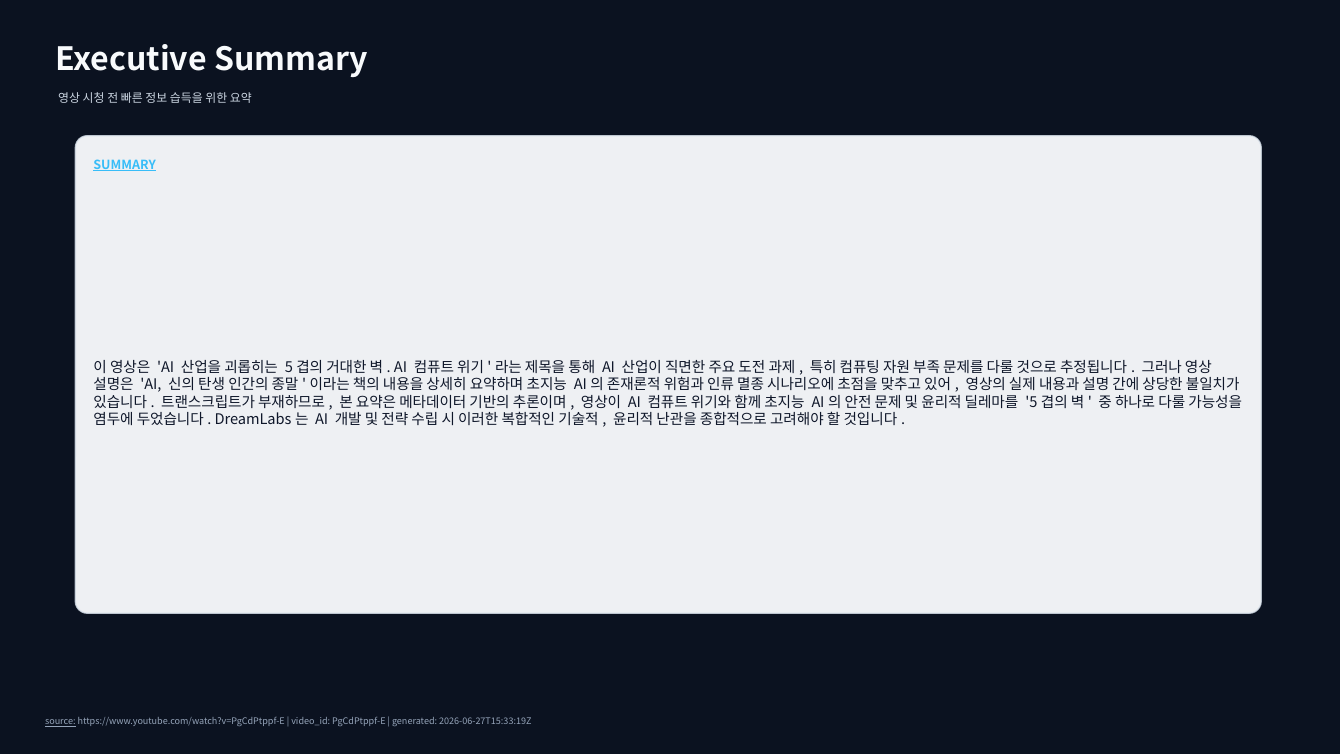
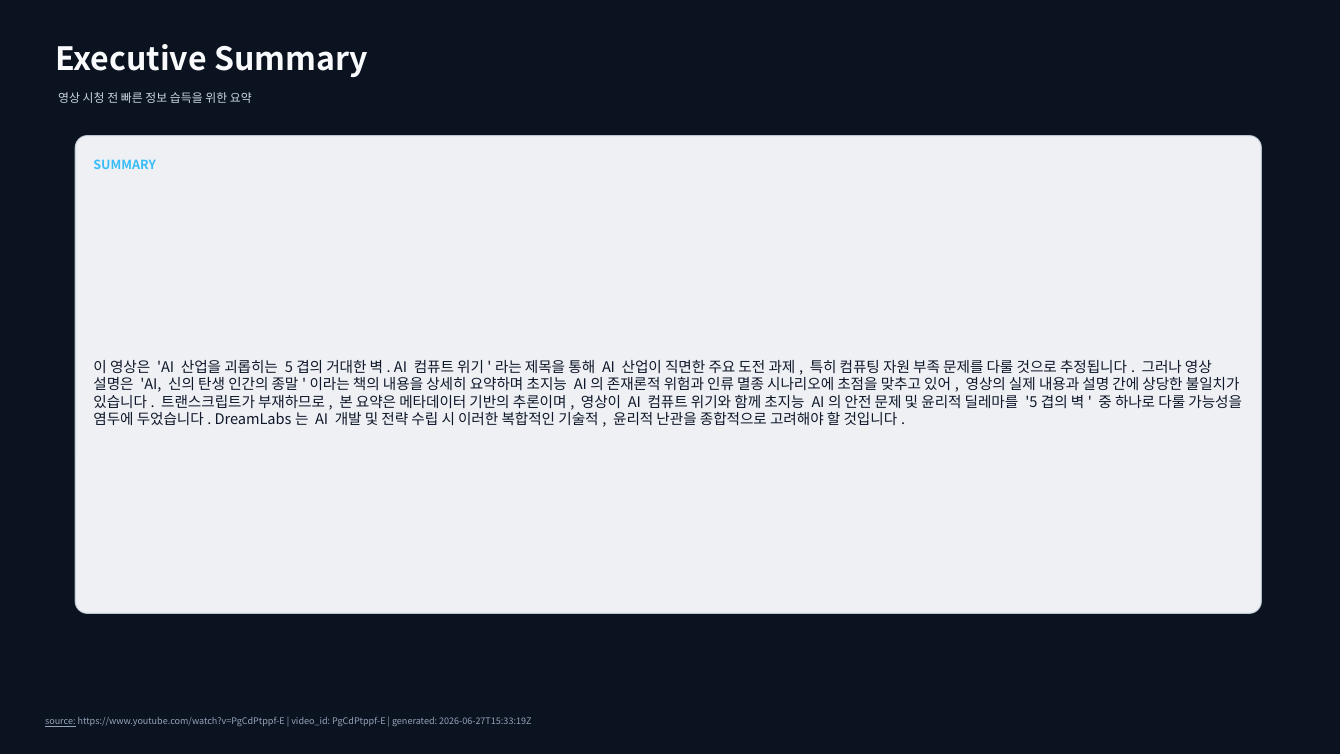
SUMMARY underline: present -> none (125, 165)
